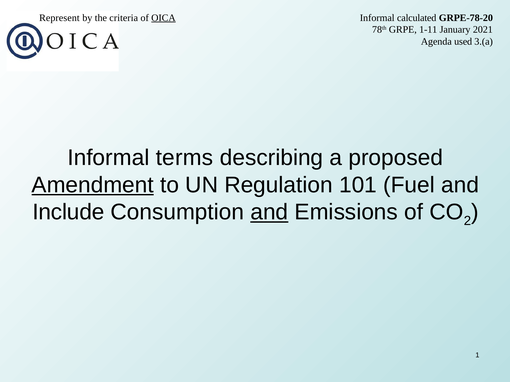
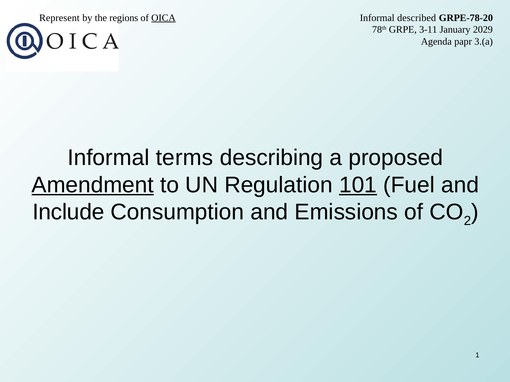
criteria: criteria -> regions (124, 18)
calculated: calculated -> described (417, 18)
1-11: 1-11 -> 3-11 (428, 30)
2021: 2021 -> 2029 (483, 30)
used: used -> papr (463, 42)
101 underline: none -> present (358, 185)
and underline: present -> none (269, 212)
